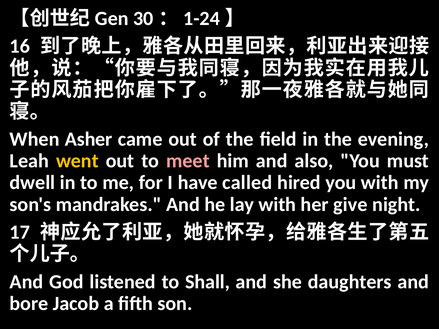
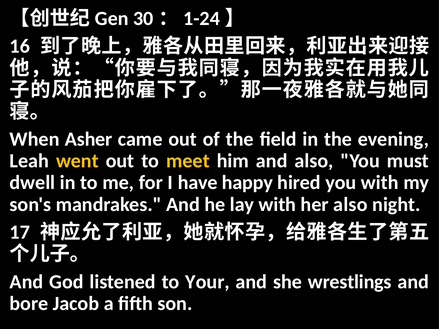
meet colour: pink -> yellow (188, 161)
called: called -> happy (247, 183)
her give: give -> also (350, 205)
Shall: Shall -> Your (207, 282)
daughters: daughters -> wrestlings (350, 282)
